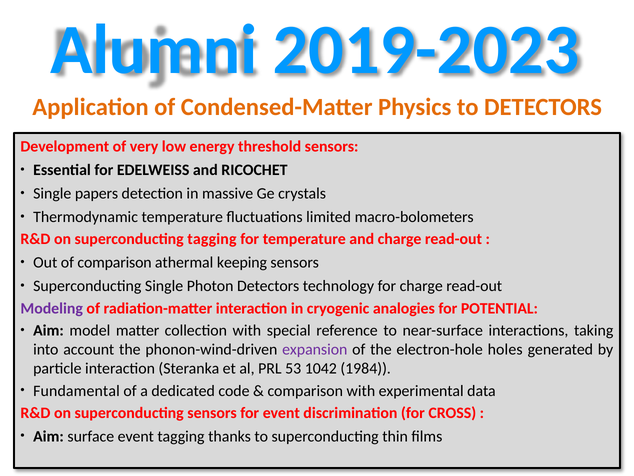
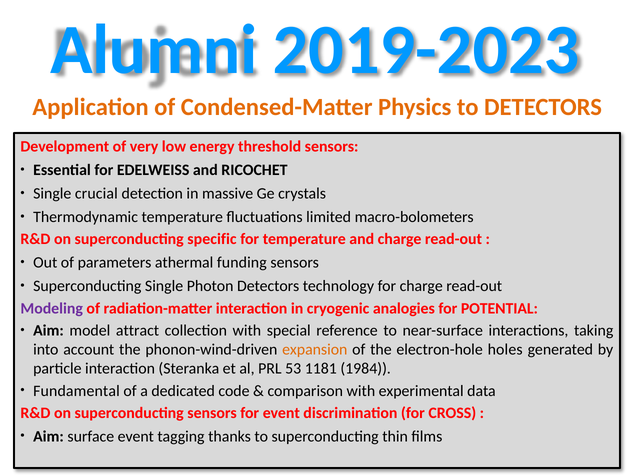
papers: papers -> crucial (96, 193)
superconducting tagging: tagging -> specific (212, 239)
of comparison: comparison -> parameters (115, 262)
keeping: keeping -> funding (242, 262)
matter: matter -> attract (138, 330)
expansion colour: purple -> orange (315, 349)
1042: 1042 -> 1181 (321, 368)
